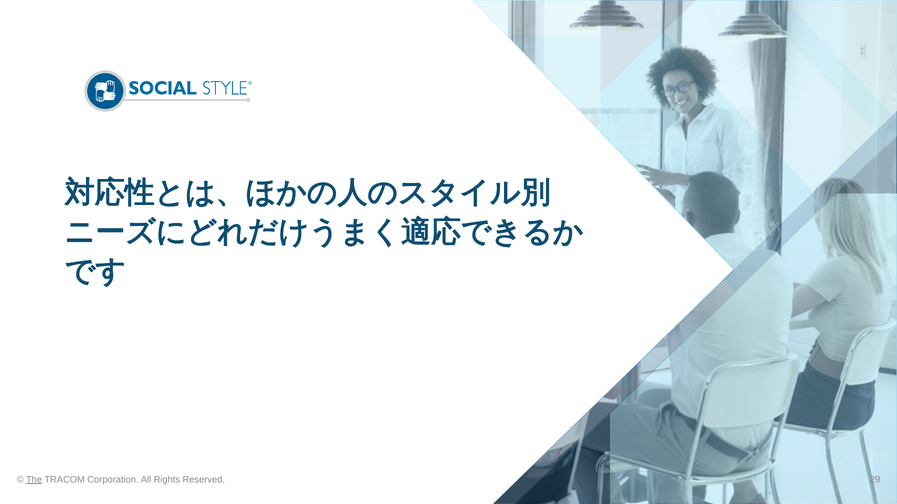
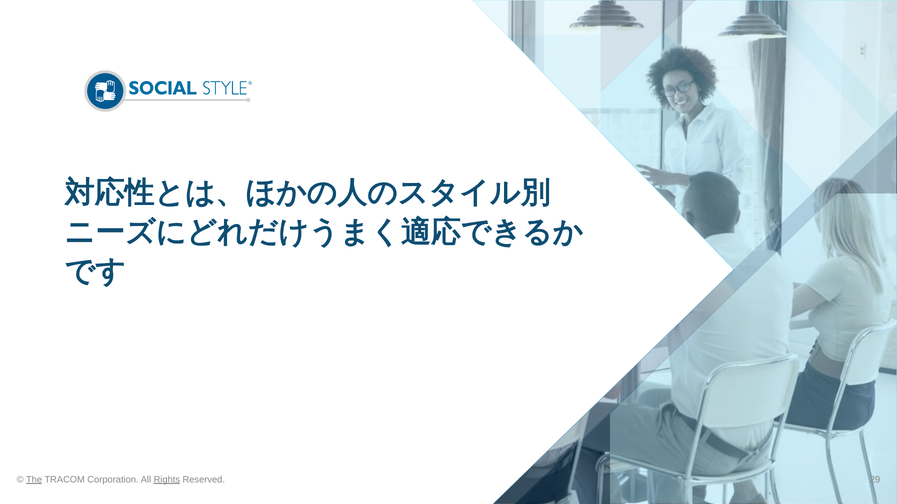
Rights underline: none -> present (167, 480)
